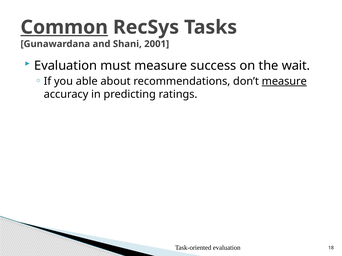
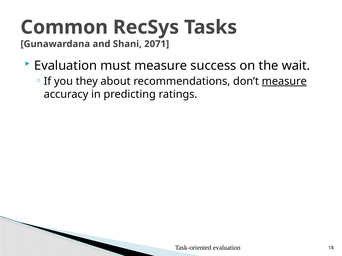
Common underline: present -> none (64, 27)
2001: 2001 -> 2071 (157, 44)
able: able -> they (87, 81)
